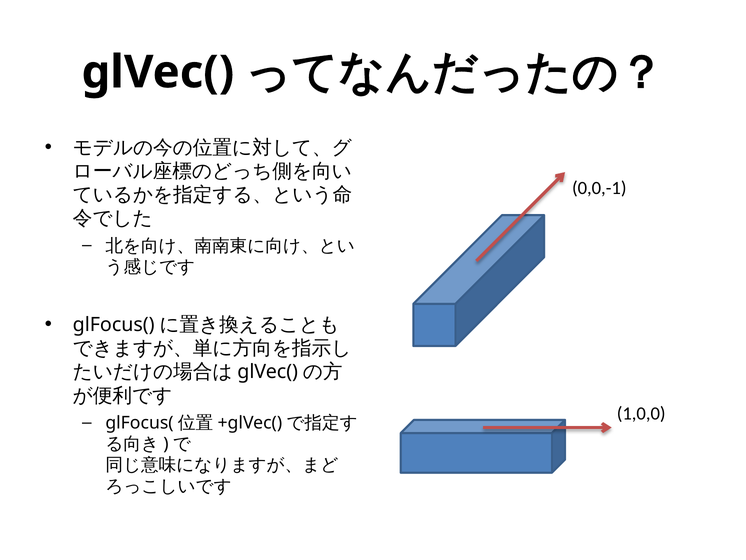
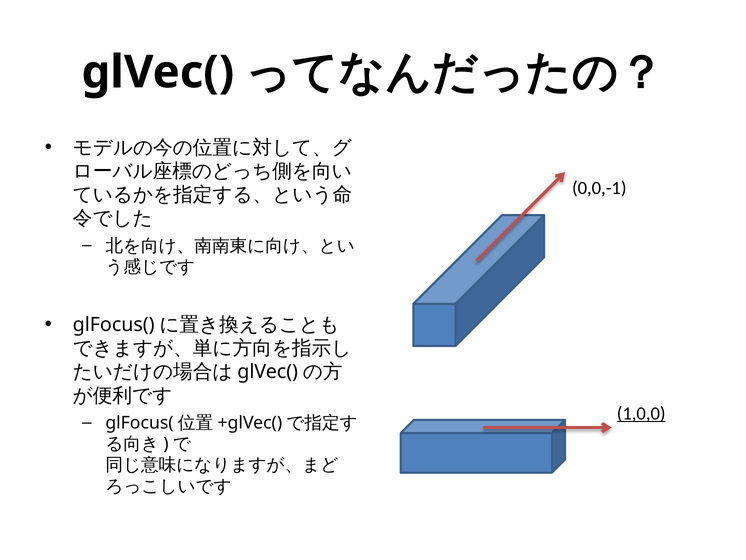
1,0,0 underline: none -> present (641, 413)
